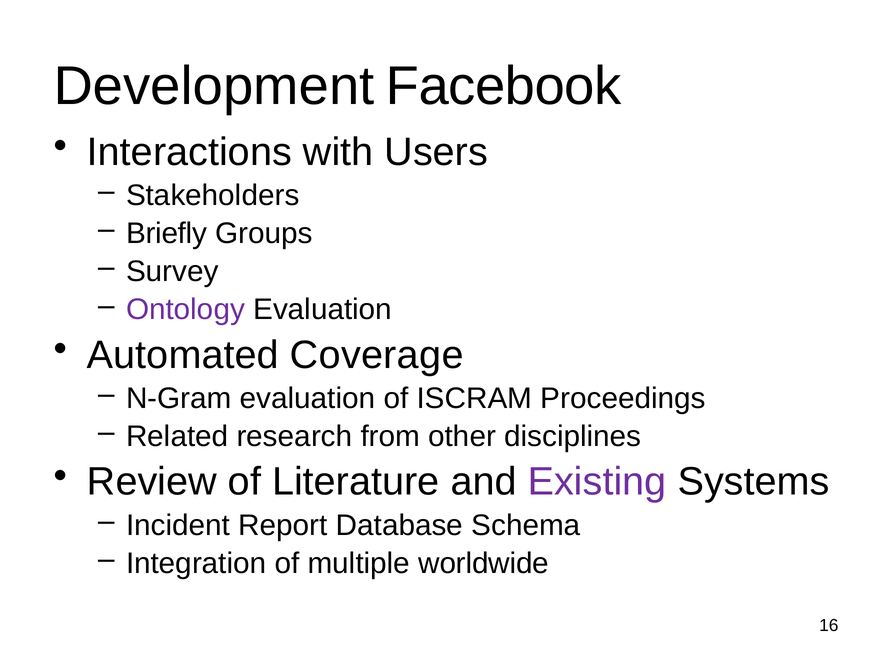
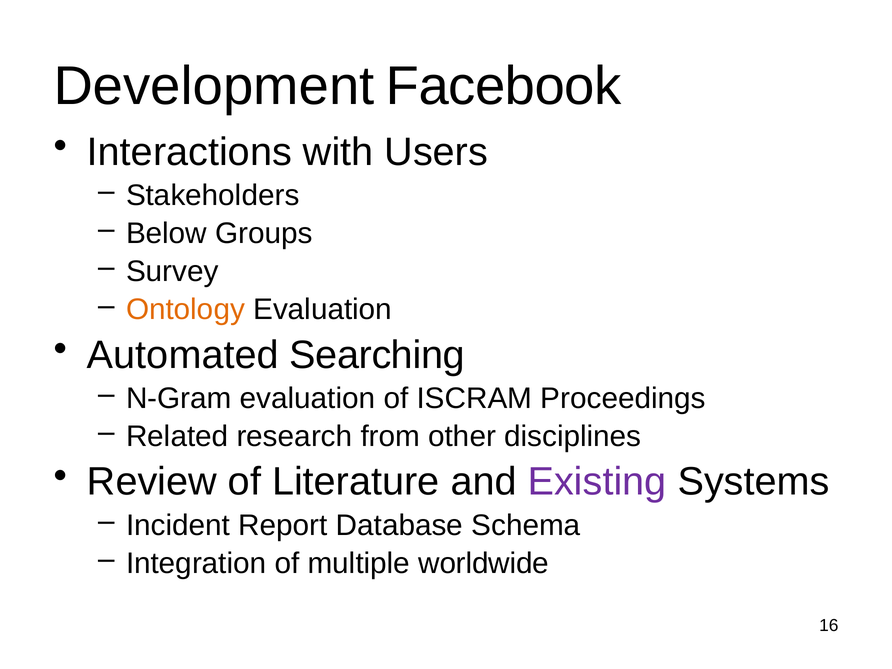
Briefly: Briefly -> Below (166, 234)
Ontology colour: purple -> orange (185, 310)
Coverage: Coverage -> Searching (377, 355)
